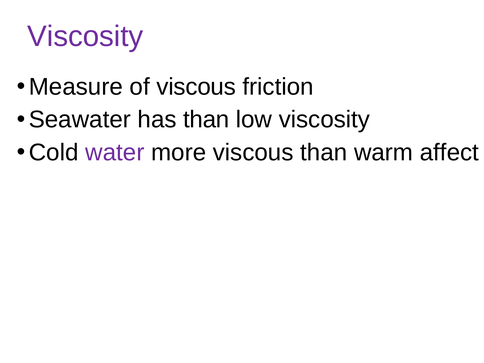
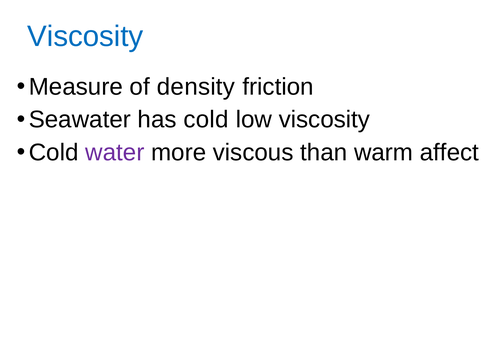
Viscosity colour: purple -> blue (85, 36)
of viscous: viscous -> density (196, 87)
has than: than -> cold (206, 120)
